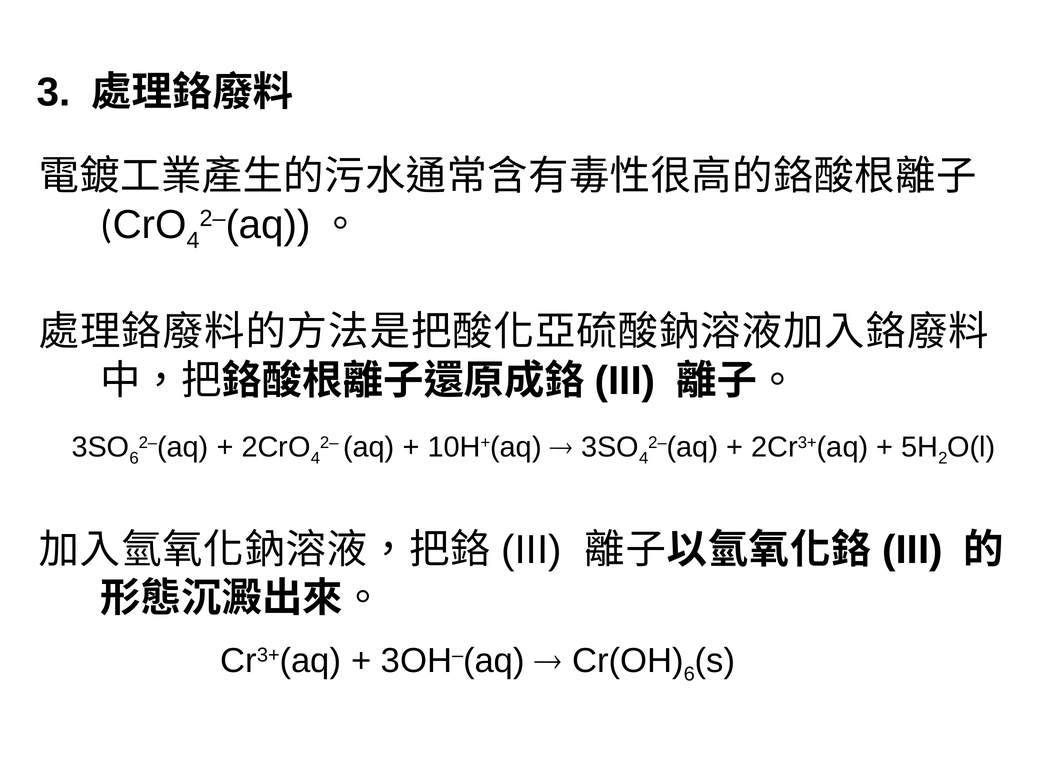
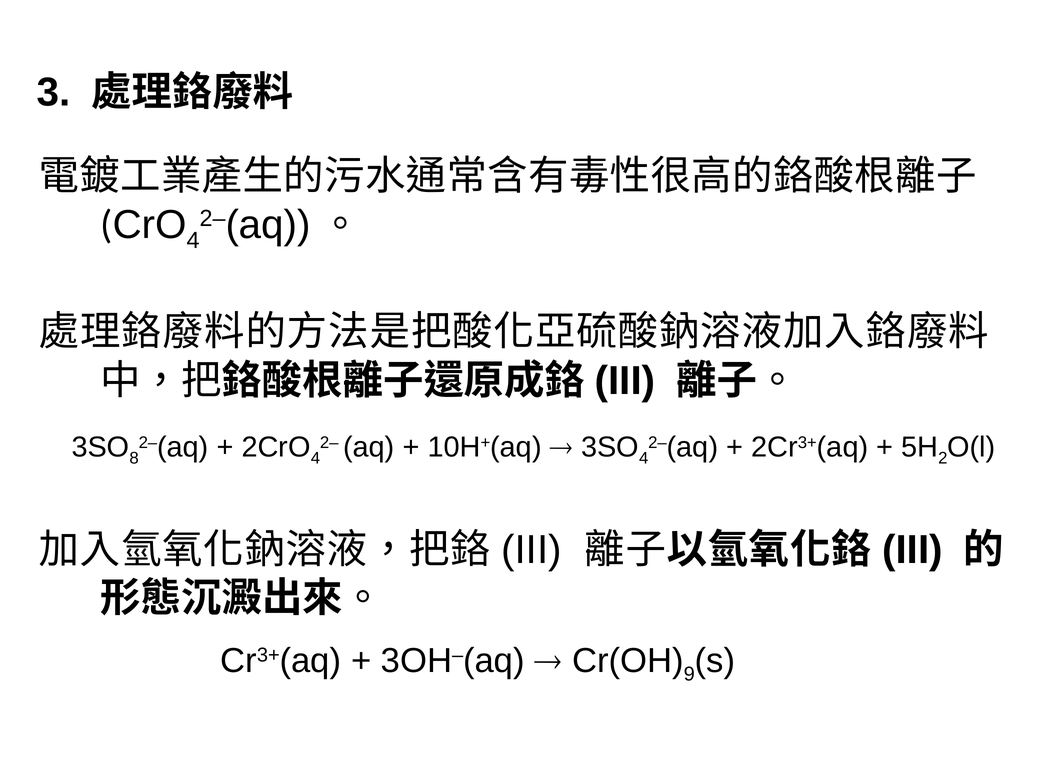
6: 6 -> 8 (134, 458)
6: 6 -> 9 (689, 674)
